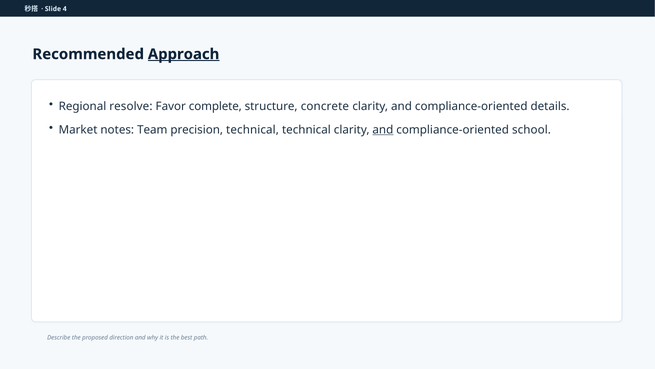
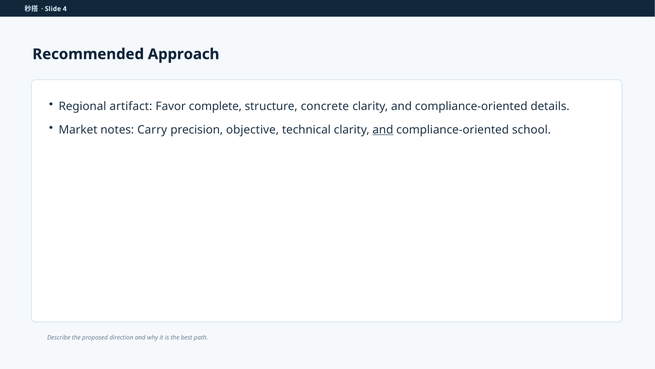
Approach underline: present -> none (184, 54)
resolve: resolve -> artifact (131, 106)
Team: Team -> Carry (152, 129)
precision technical: technical -> objective (253, 129)
